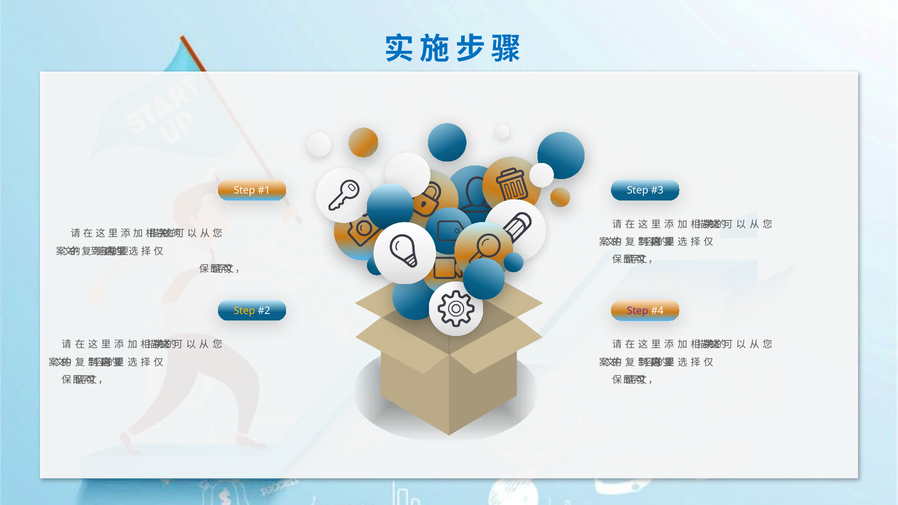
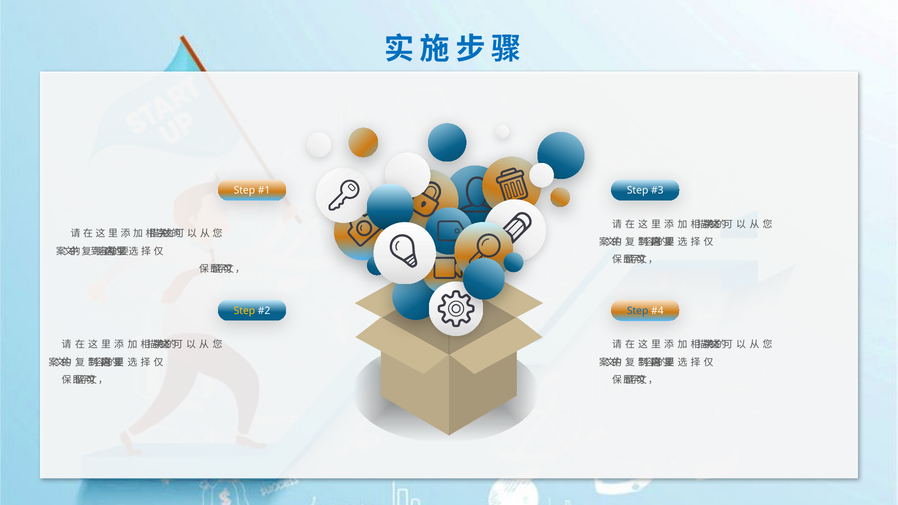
Step colour: purple -> blue (638, 311)
